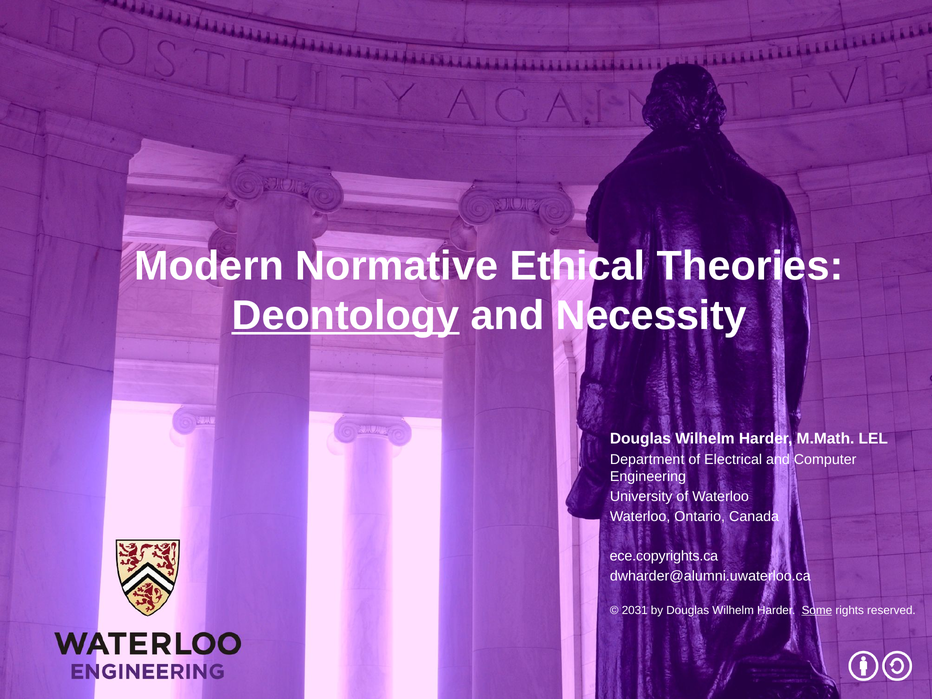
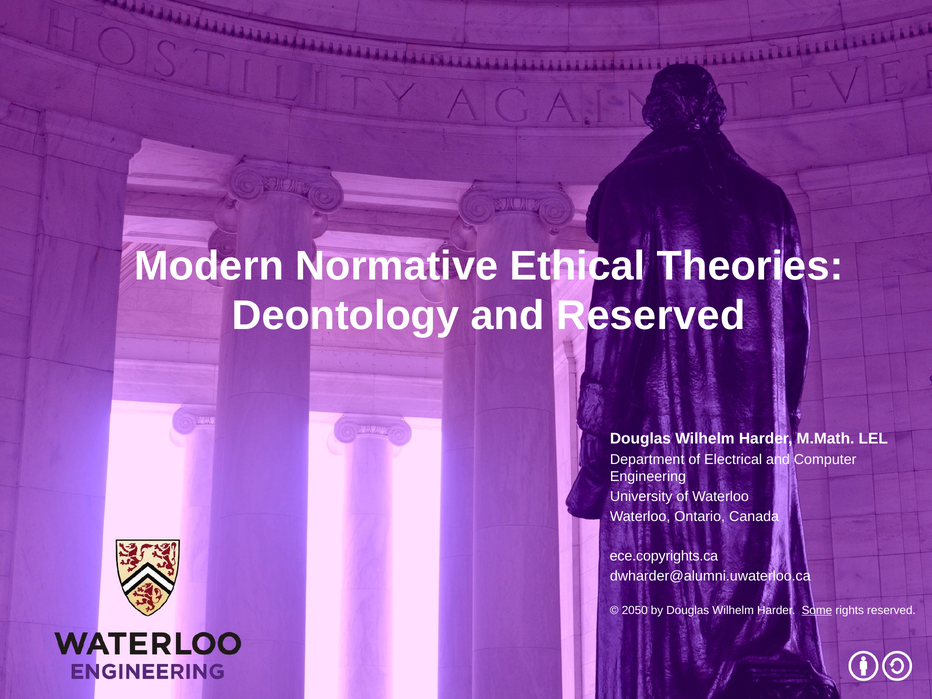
Deontology underline: present -> none (345, 316)
and Necessity: Necessity -> Reserved (651, 316)
2031: 2031 -> 2050 (635, 610)
